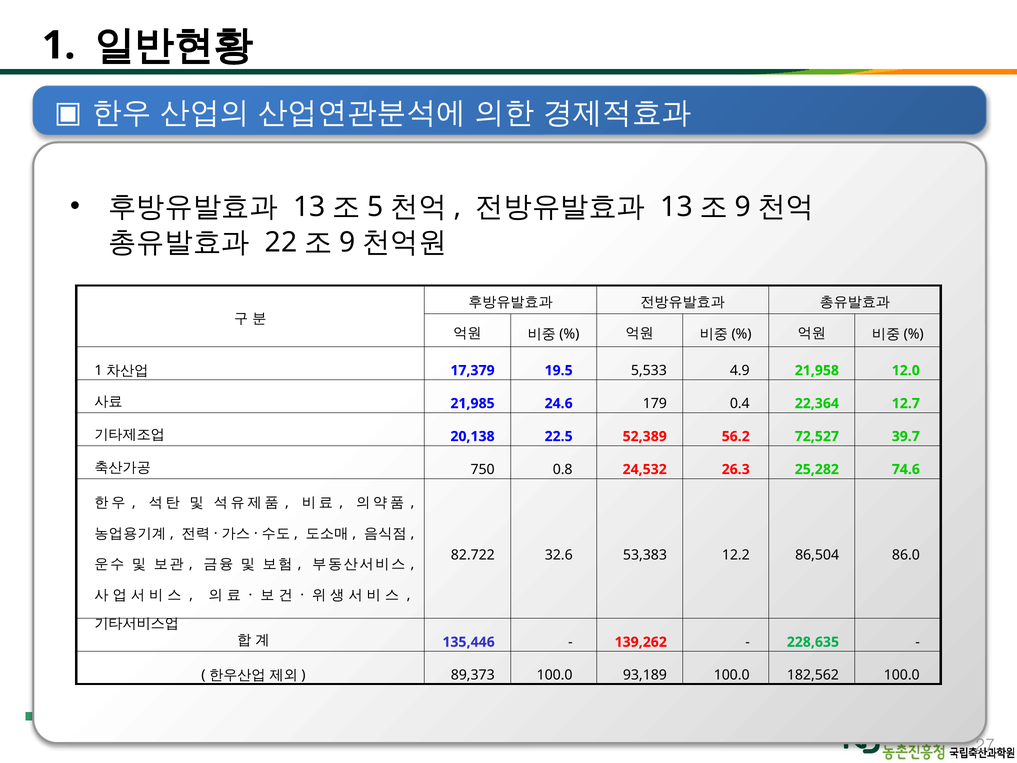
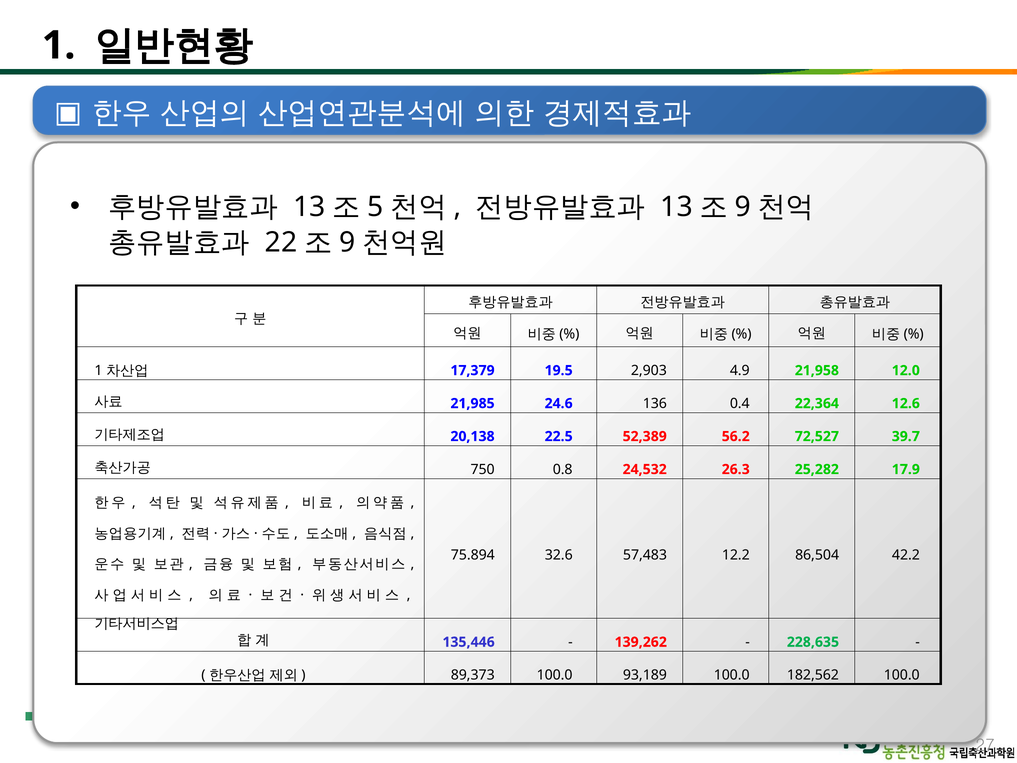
5,533: 5,533 -> 2,903 (649, 370)
179: 179 -> 136 (655, 403)
12.7: 12.7 -> 12.6 (906, 403)
74.6: 74.6 -> 17.9 (906, 469)
82.722: 82.722 -> 75.894 (473, 555)
53,383: 53,383 -> 57,483 (645, 555)
86.0: 86.0 -> 42.2 (906, 555)
